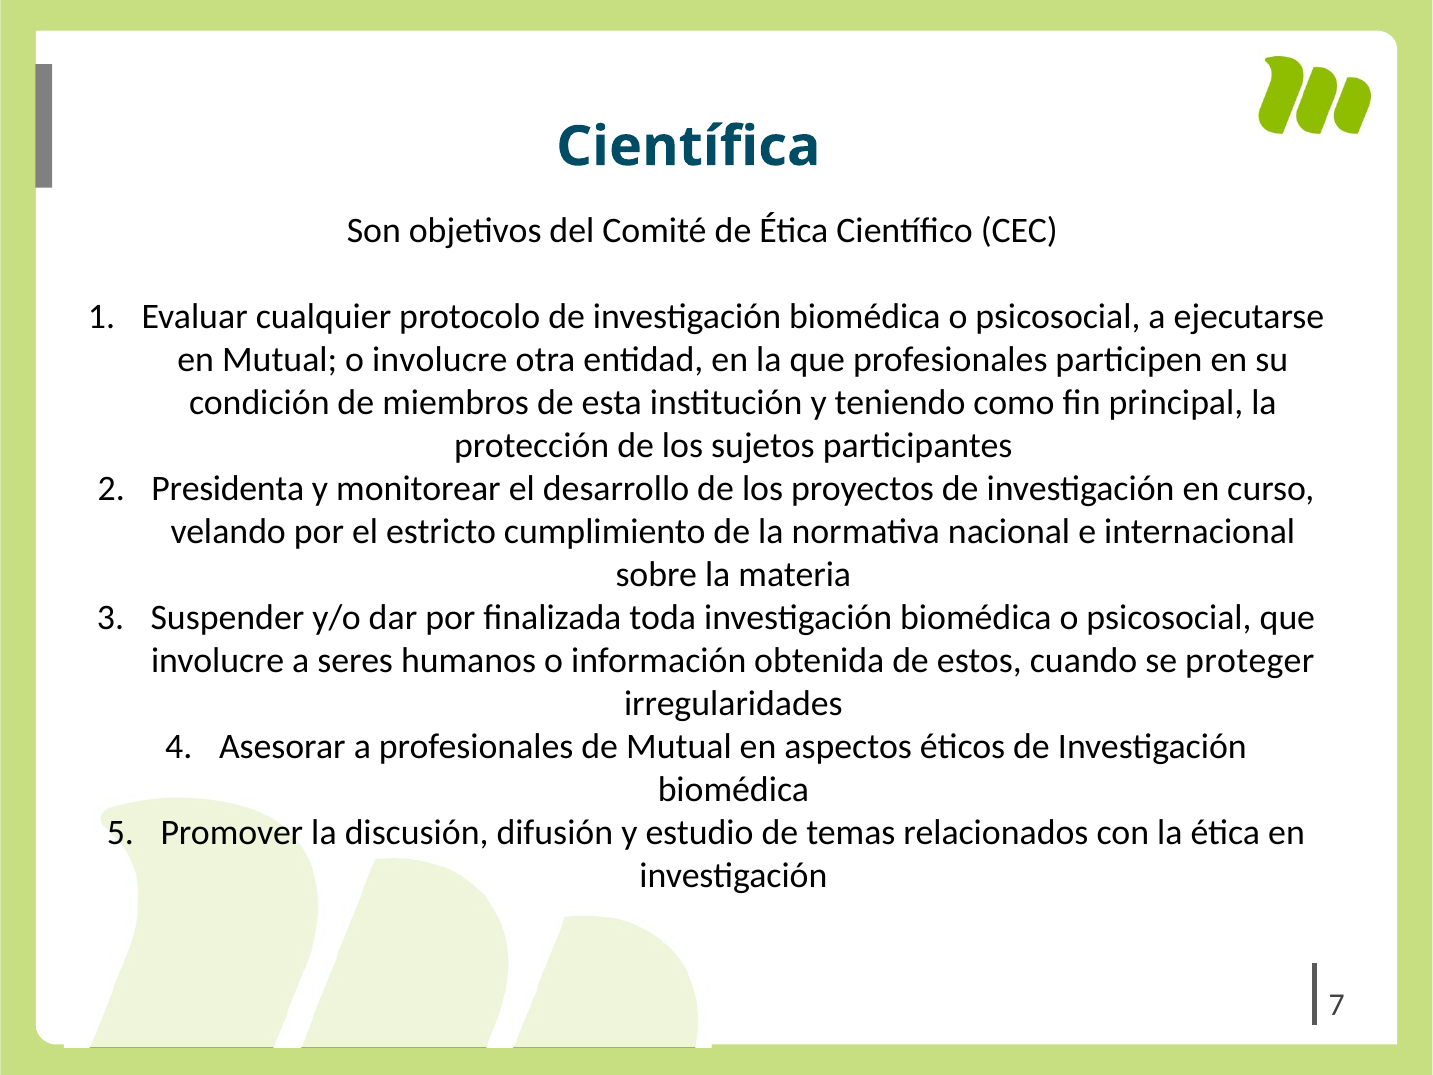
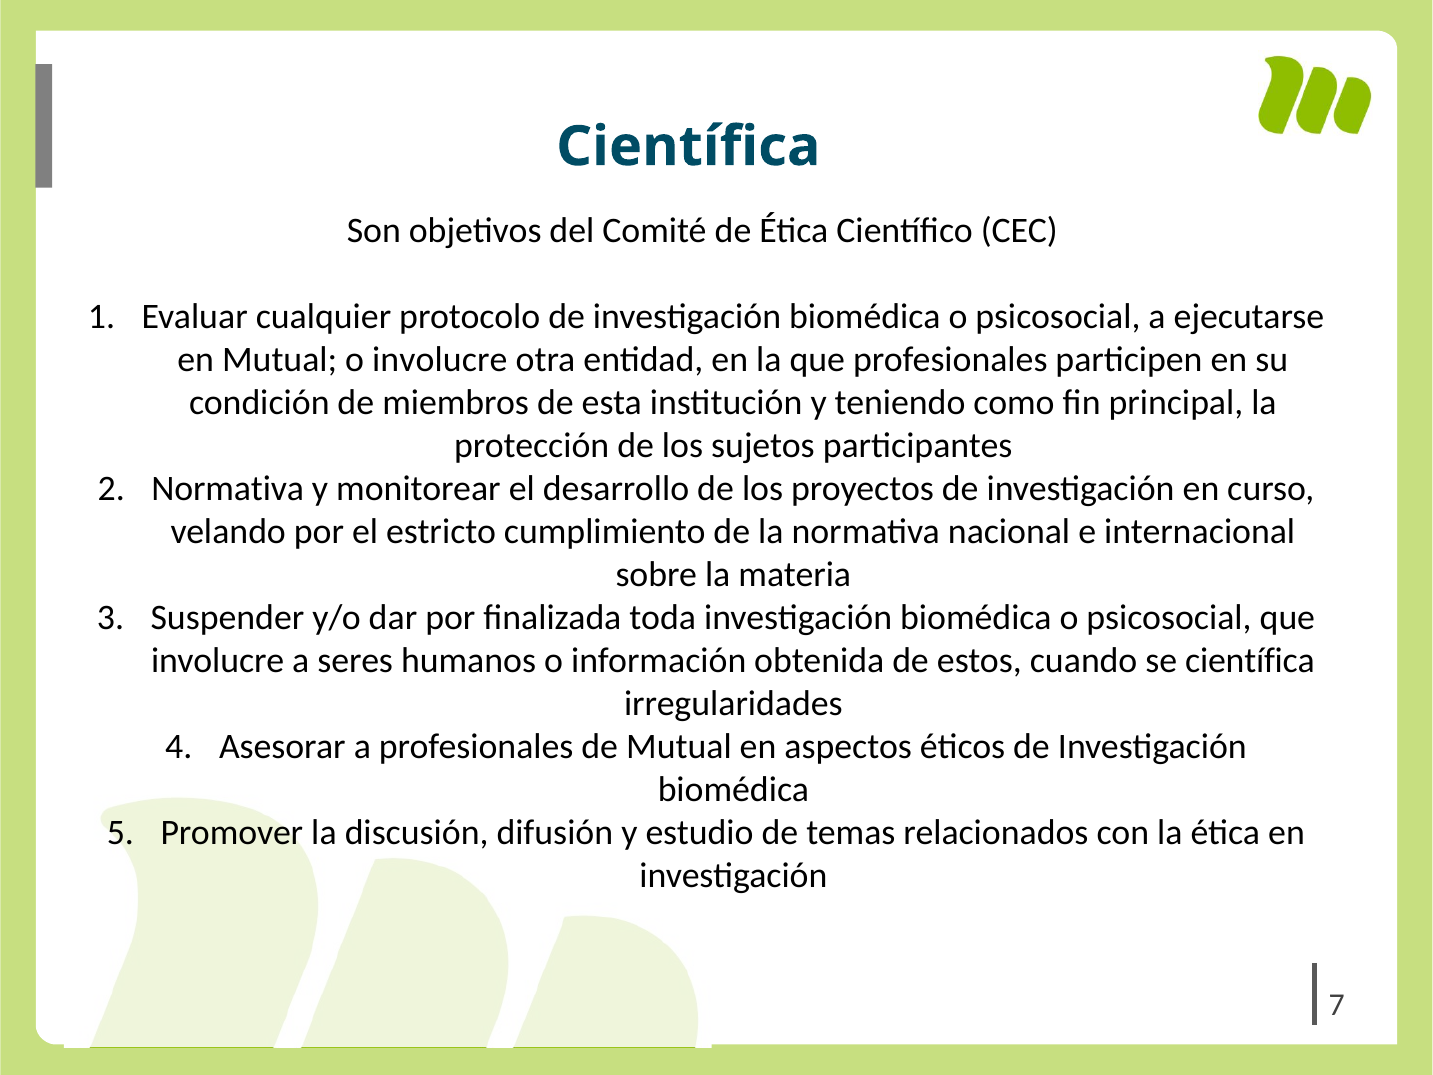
Presidenta: Presidenta -> Normativa (228, 489)
se proteger: proteger -> científica (1250, 661)
